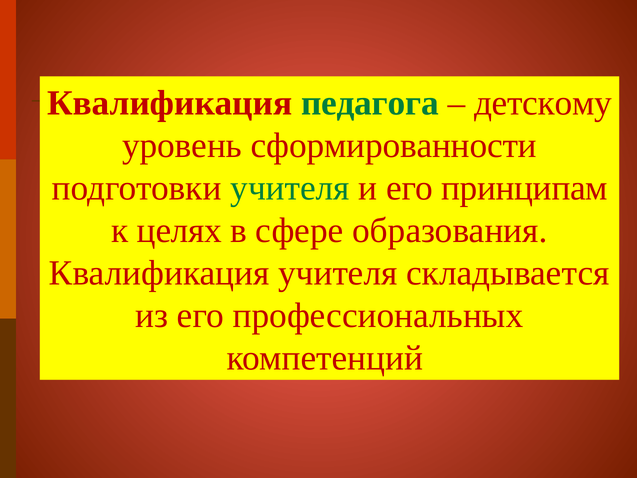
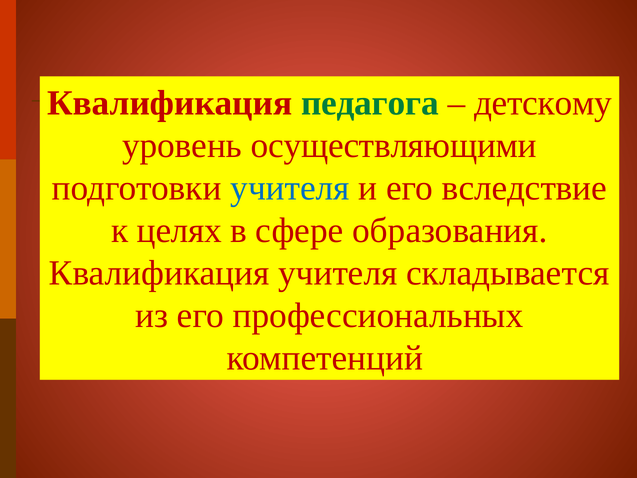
сформированности: сформированности -> осуществляющими (394, 145)
учителя colour: green -> blue (290, 188)
принципам: принципам -> вследствие (524, 188)
